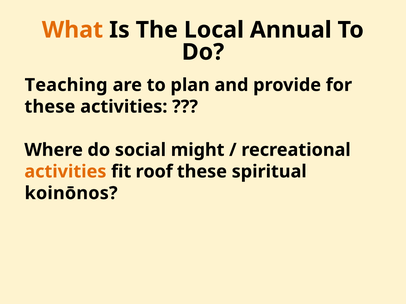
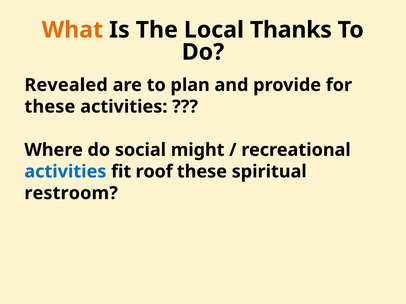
Annual: Annual -> Thanks (291, 30)
Teaching: Teaching -> Revealed (66, 85)
activities colour: orange -> blue (65, 172)
koinōnos: koinōnos -> restroom (71, 193)
